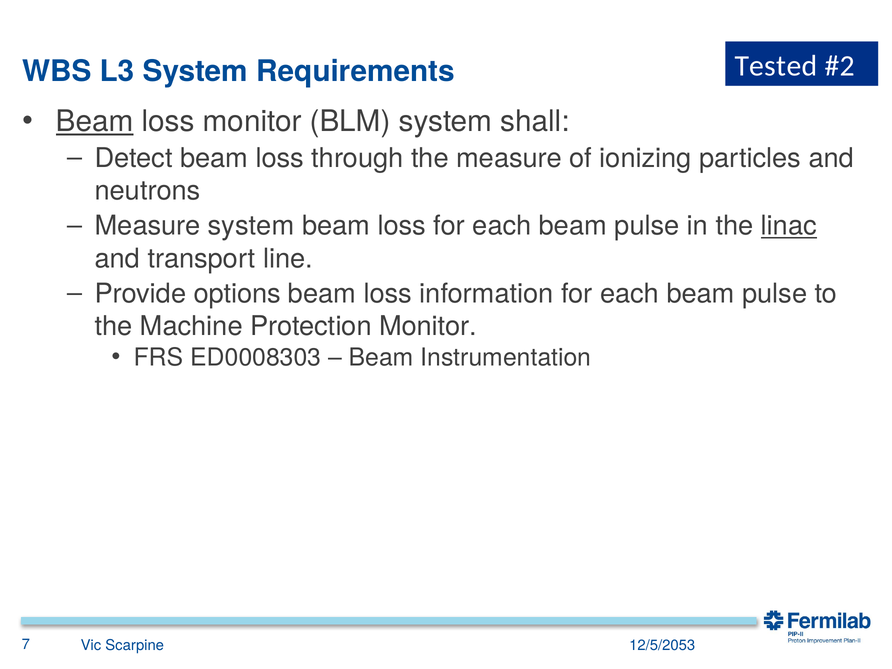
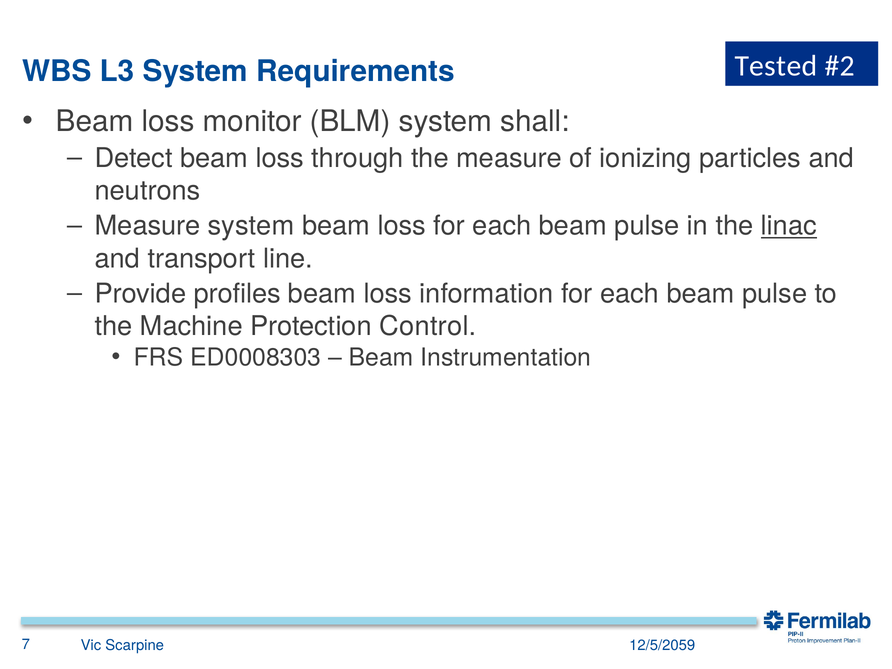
Beam underline: present -> none (95, 122)
options: options -> profiles (237, 294)
Protection Monitor: Monitor -> Control (428, 326)
12/5/2053: 12/5/2053 -> 12/5/2059 (662, 646)
